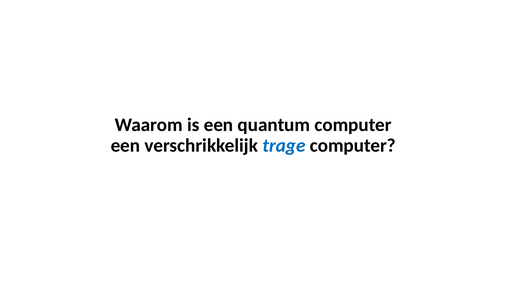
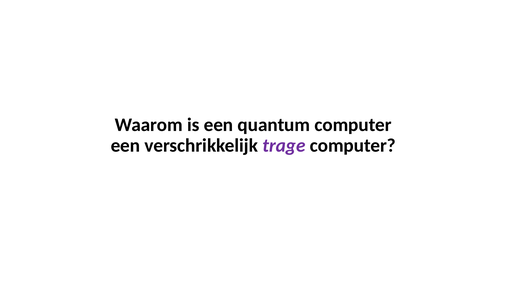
trage colour: blue -> purple (284, 146)
